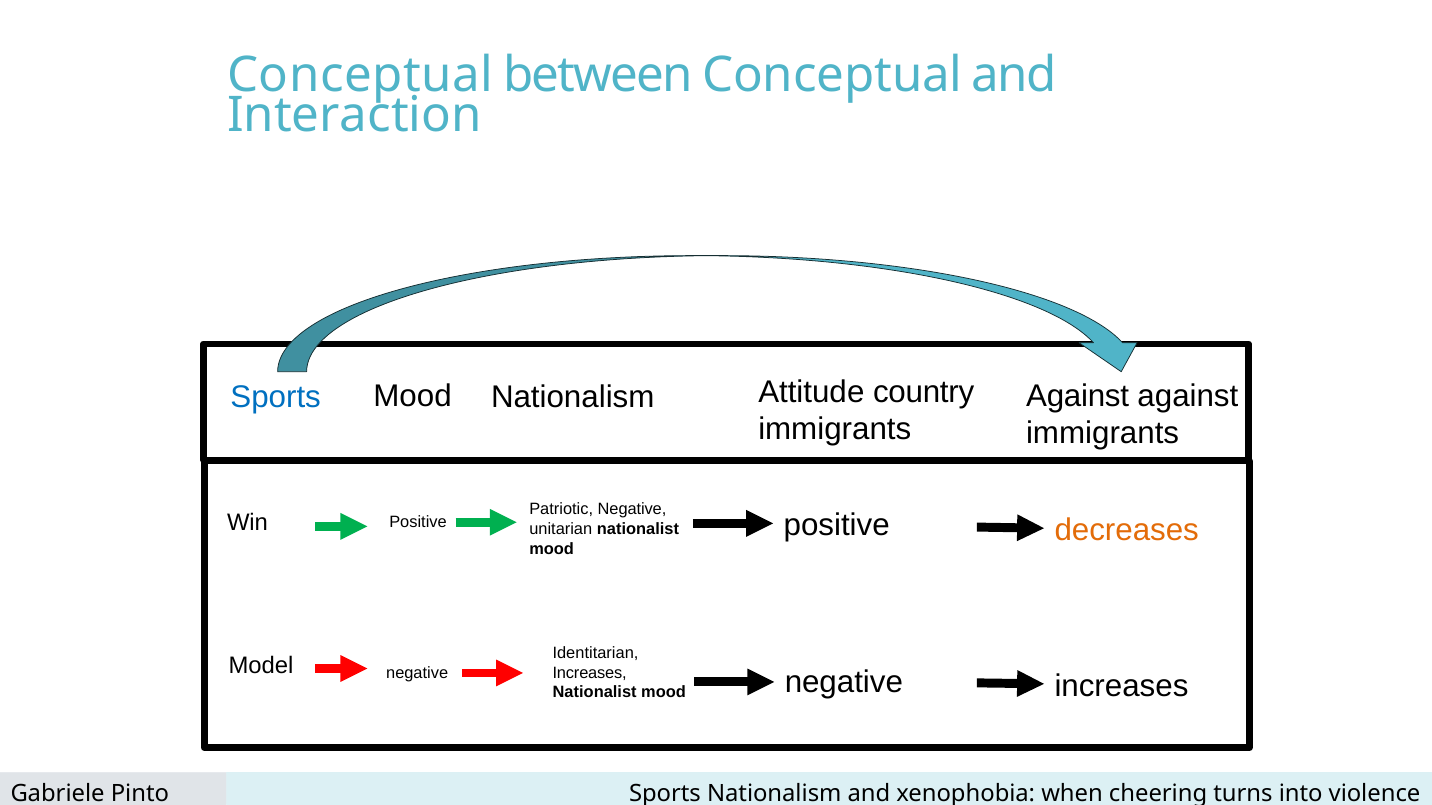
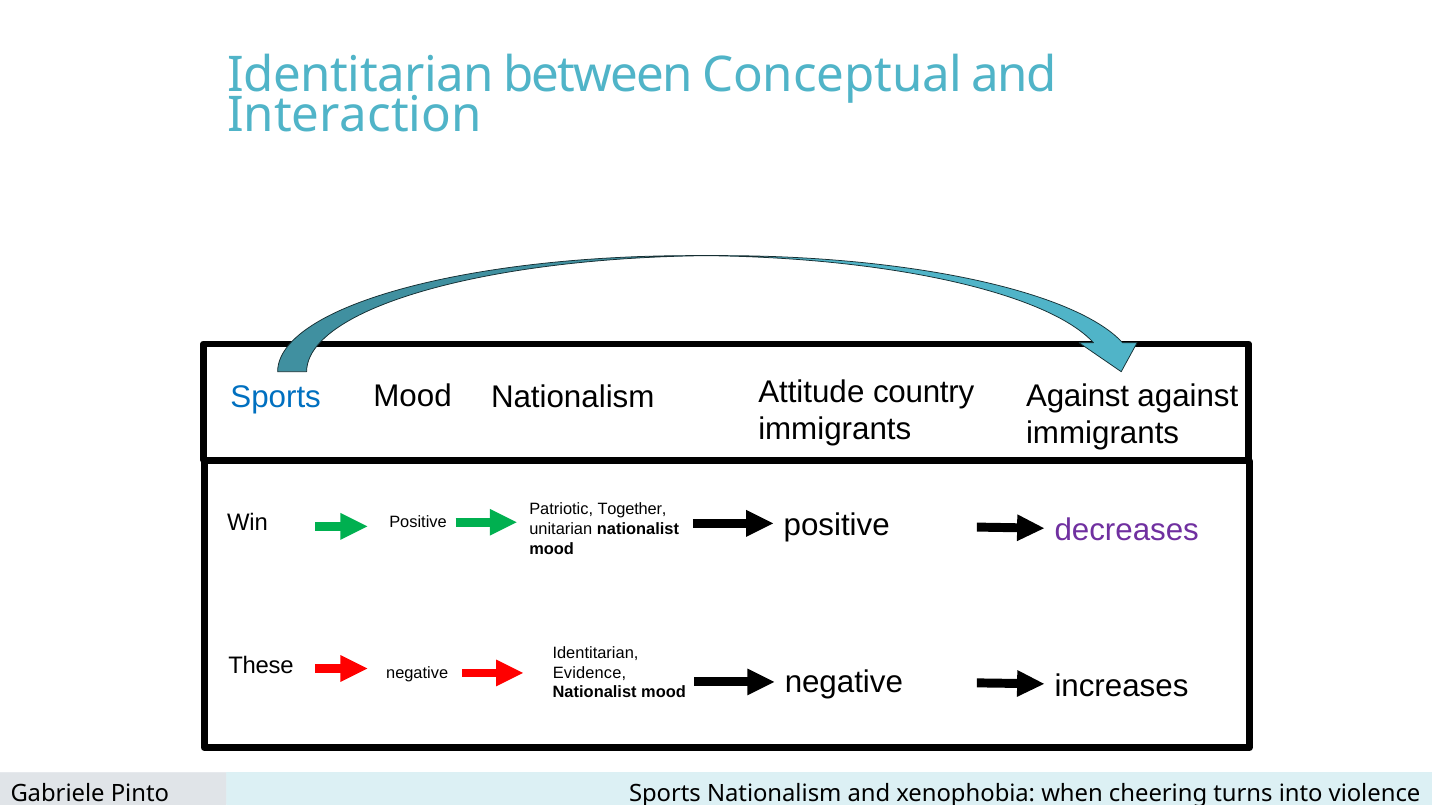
Conceptual: Conceptual -> Identitarian (361, 75)
Patriotic Negative: Negative -> Together (632, 510)
decreases colour: orange -> purple (1127, 531)
Model: Model -> These (261, 666)
Increases: Increases -> Evidence (590, 673)
